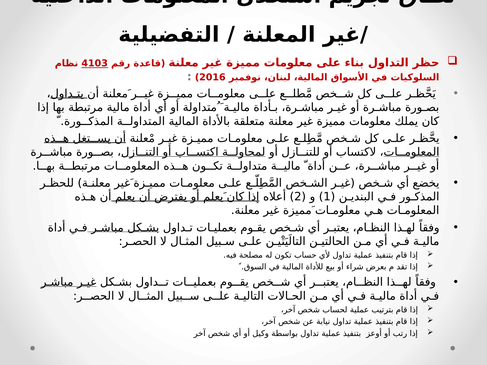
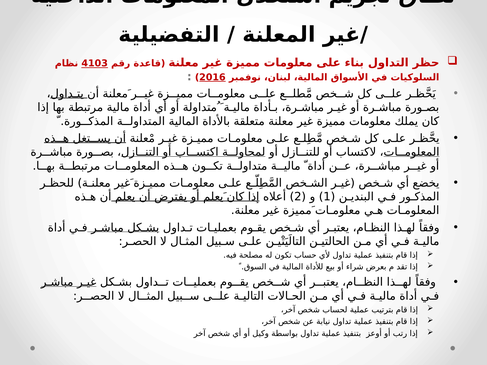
2016 underline: none -> present (212, 77)
